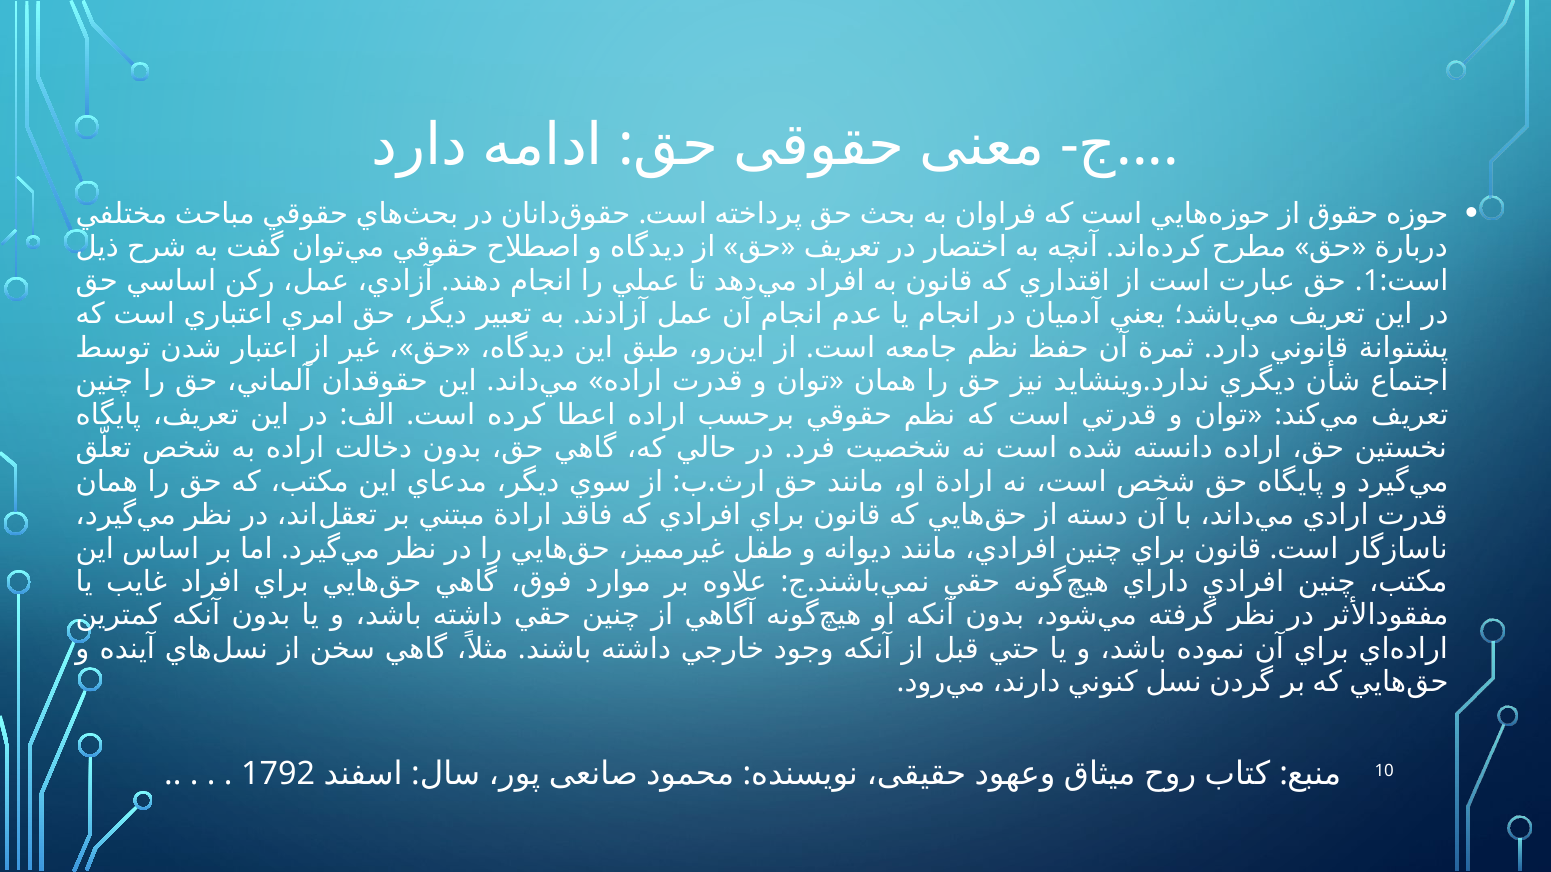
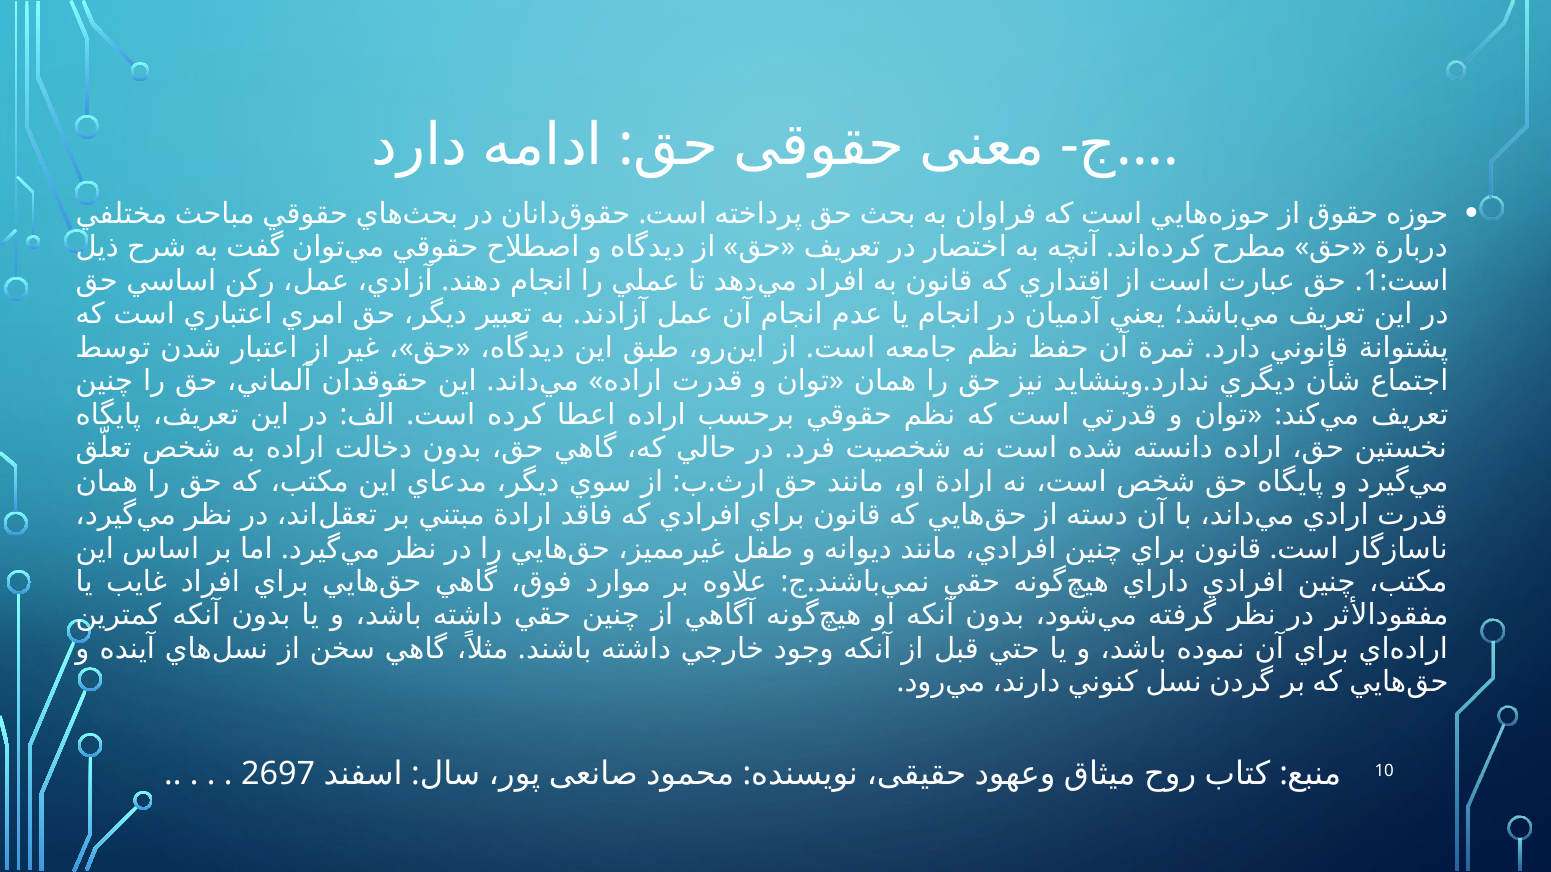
1792: 1792 -> 2697 (278, 774)
